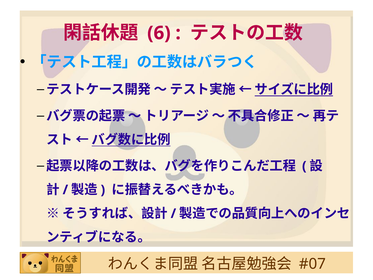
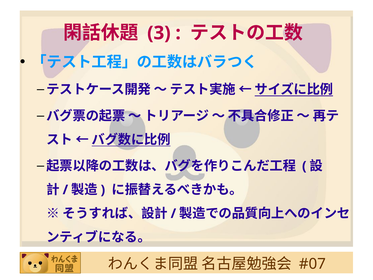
6: 6 -> 3 (159, 33)
